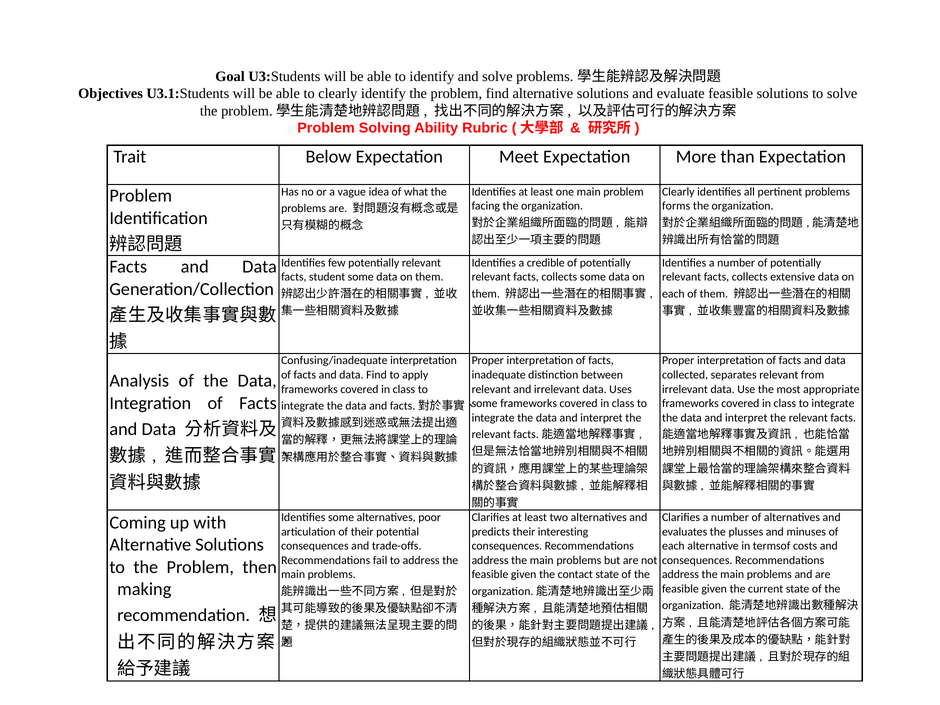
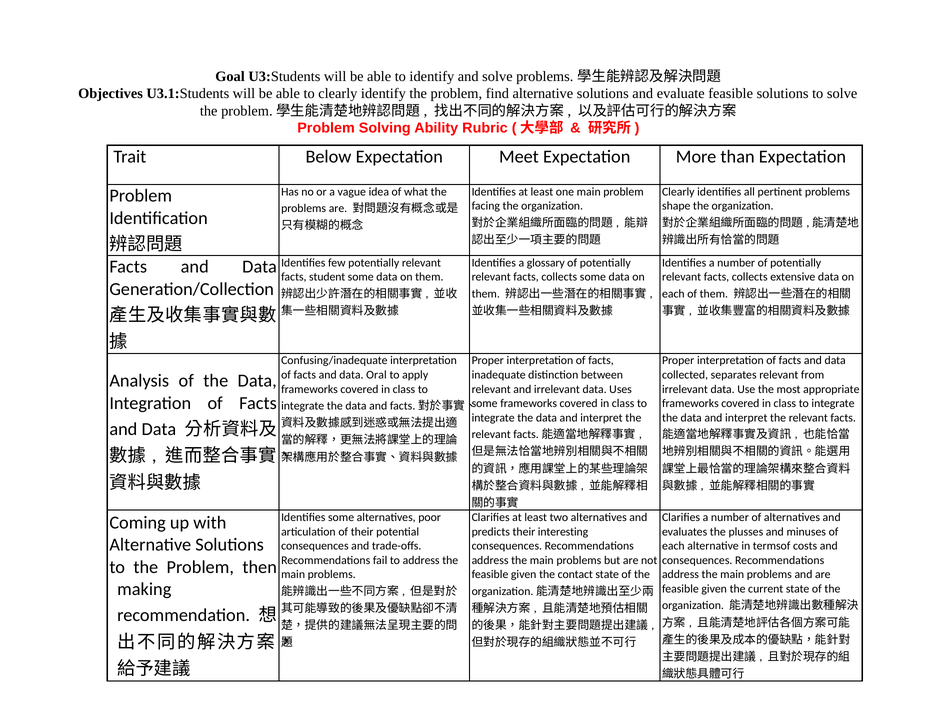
forms: forms -> shape (676, 206)
credible: credible -> glossary (546, 263)
data Find: Find -> Oral (376, 375)
